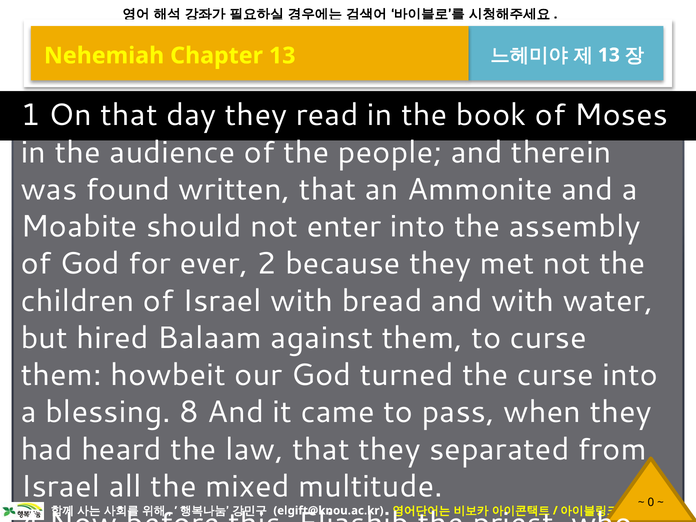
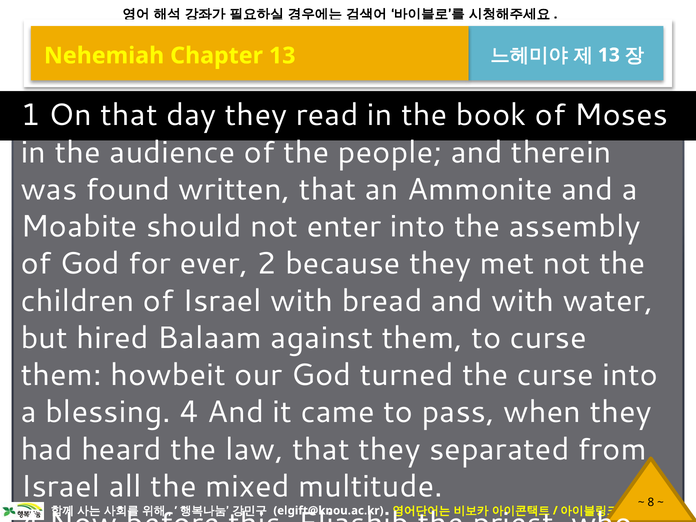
blessing 8: 8 -> 4 (189, 412)
0: 0 -> 8 (651, 502)
